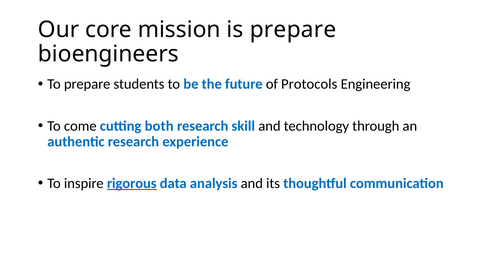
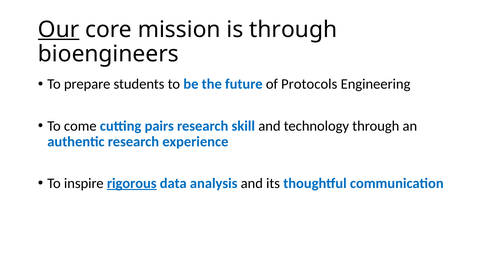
Our underline: none -> present (59, 30)
is prepare: prepare -> through (293, 30)
both: both -> pairs (159, 126)
